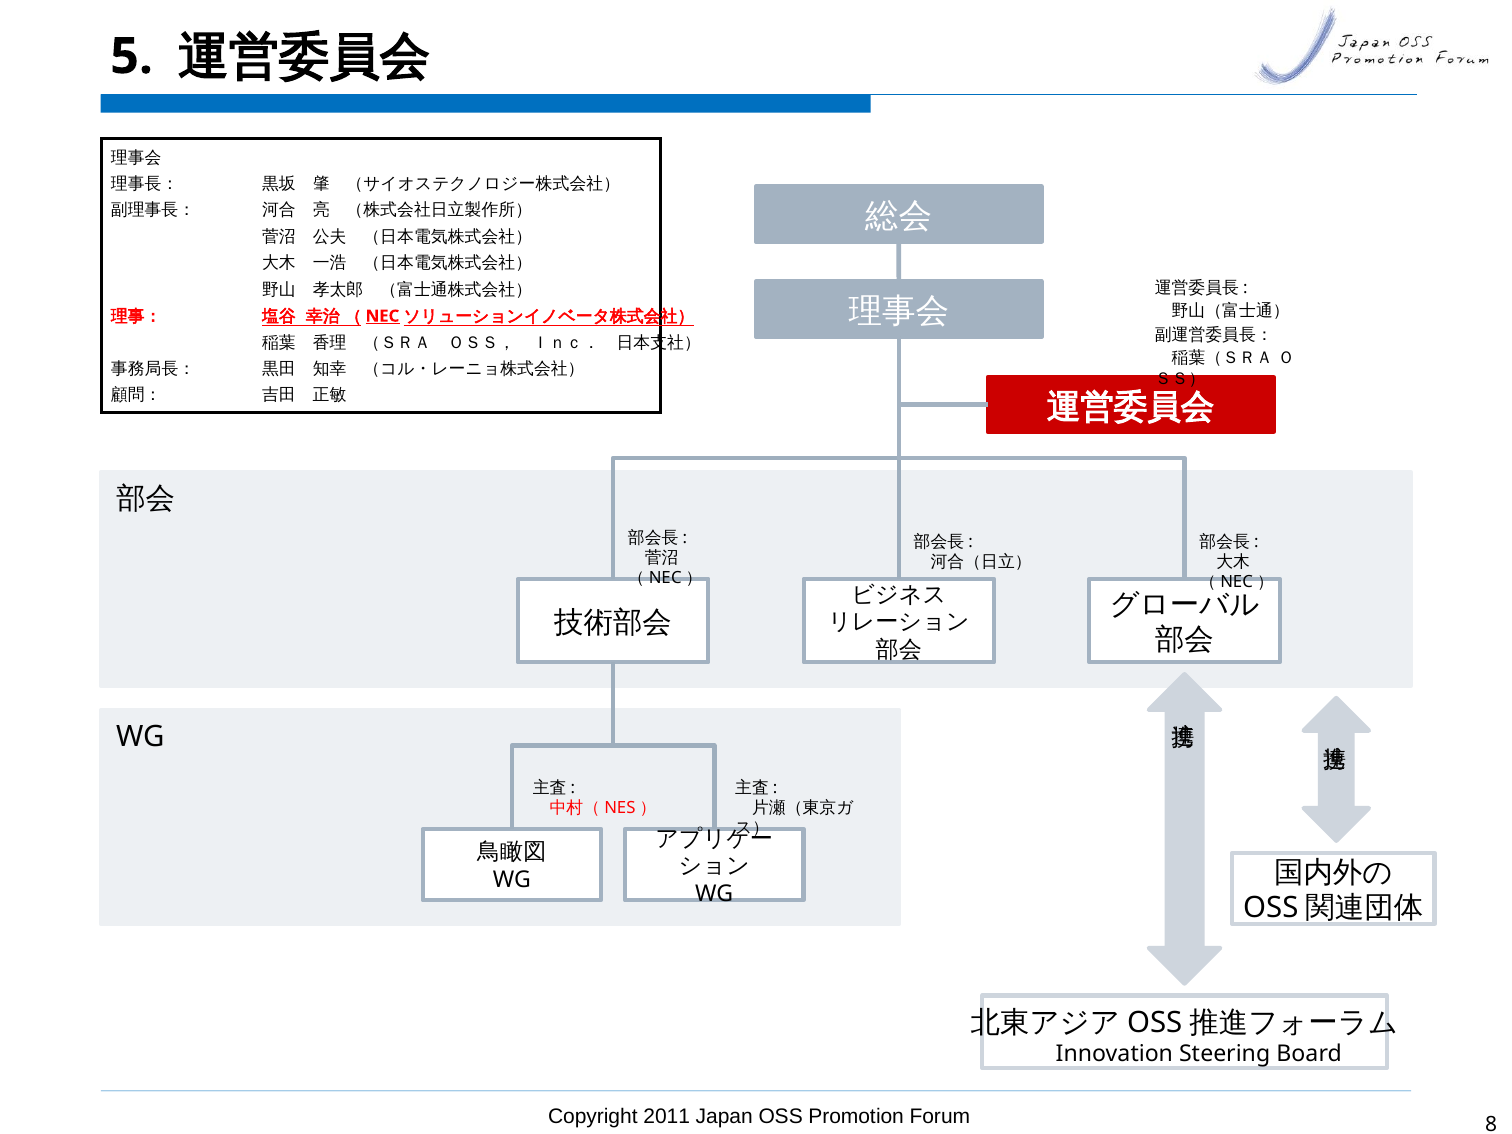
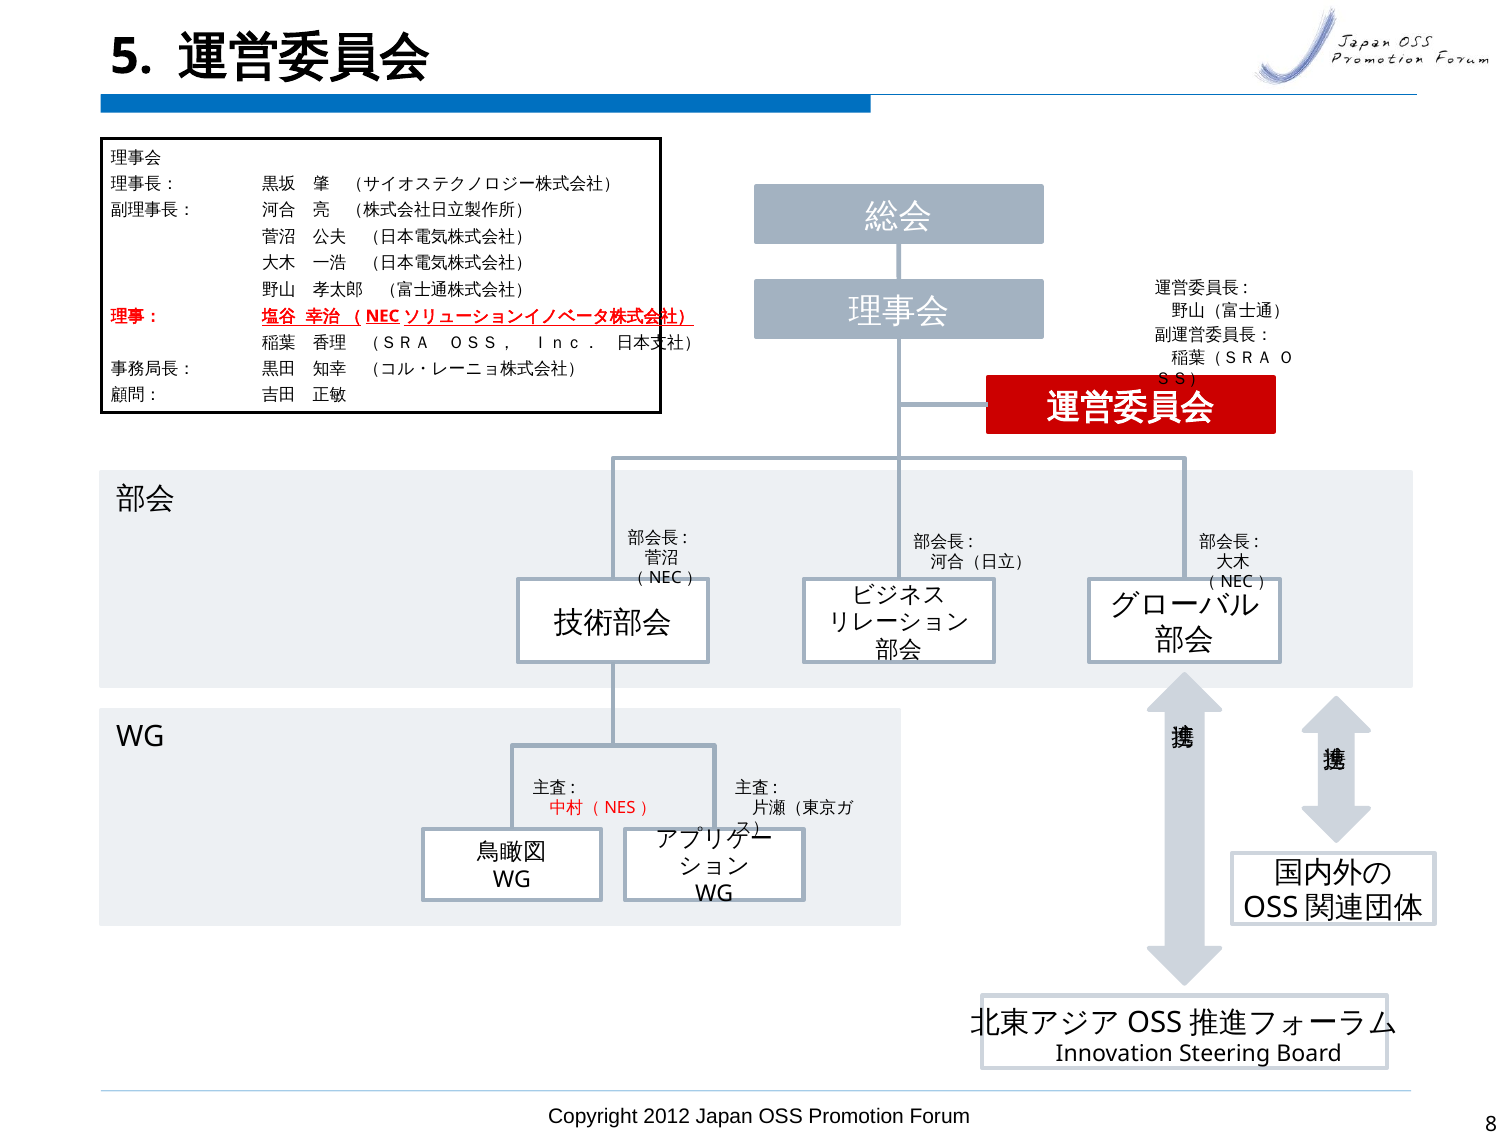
2011: 2011 -> 2012 (667, 1116)
